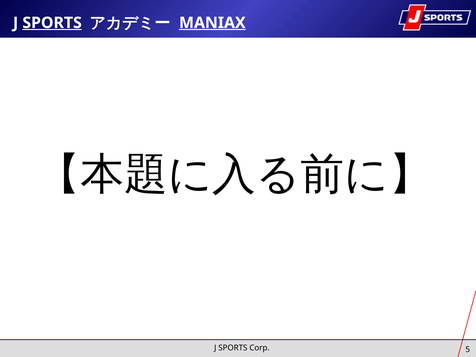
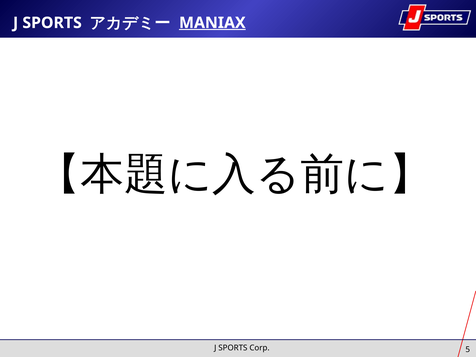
SPORTS underline: present -> none (52, 23)
